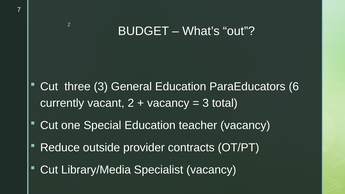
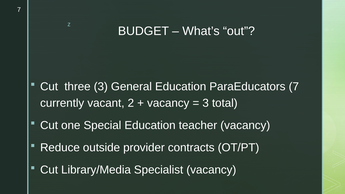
ParaEducators 6: 6 -> 7 (294, 86)
